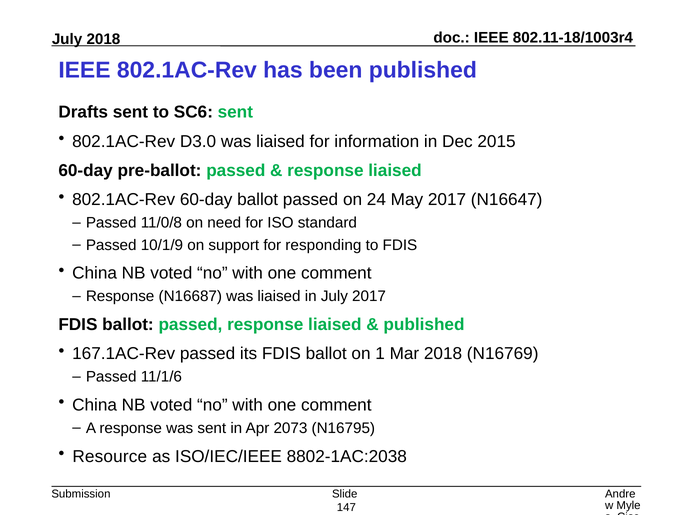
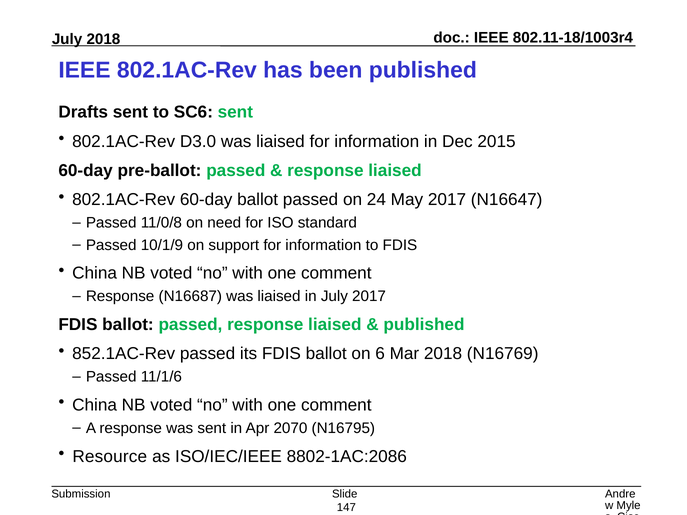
support for responding: responding -> information (323, 245)
167.1AC-Rev: 167.1AC-Rev -> 852.1AC-Rev (124, 354)
1: 1 -> 6 (380, 354)
2073: 2073 -> 2070 (290, 428)
8802-1AC:2038: 8802-1AC:2038 -> 8802-1AC:2086 (347, 457)
